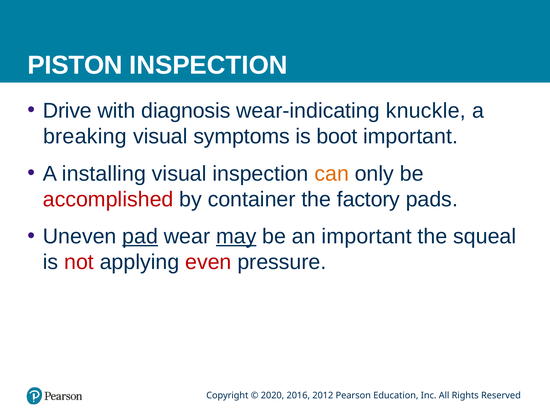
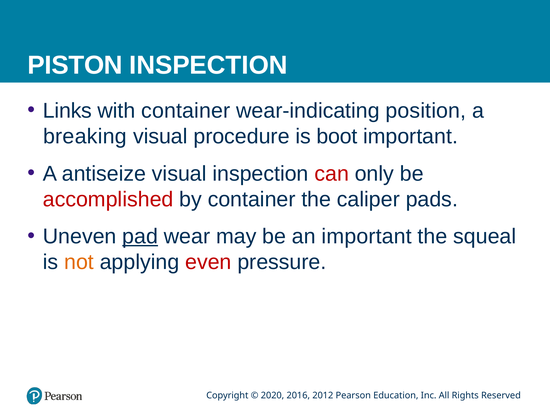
Drive: Drive -> Links (67, 111)
with diagnosis: diagnosis -> container (186, 111)
knuckle: knuckle -> position (426, 111)
symptoms: symptoms -> procedure (242, 136)
installing: installing -> antiseize (104, 173)
can colour: orange -> red (332, 173)
factory: factory -> caliper (368, 199)
may underline: present -> none (236, 236)
not colour: red -> orange (79, 262)
